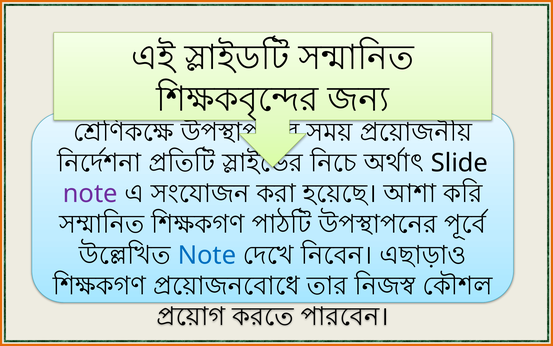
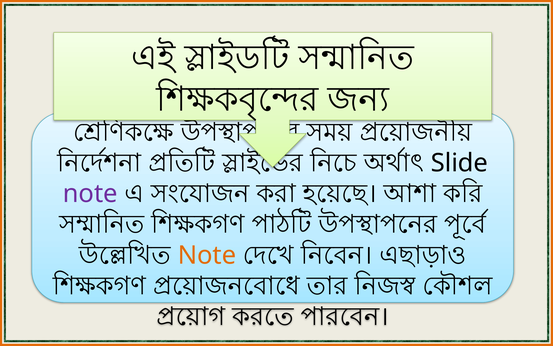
Note colour: blue -> orange (207, 255)
